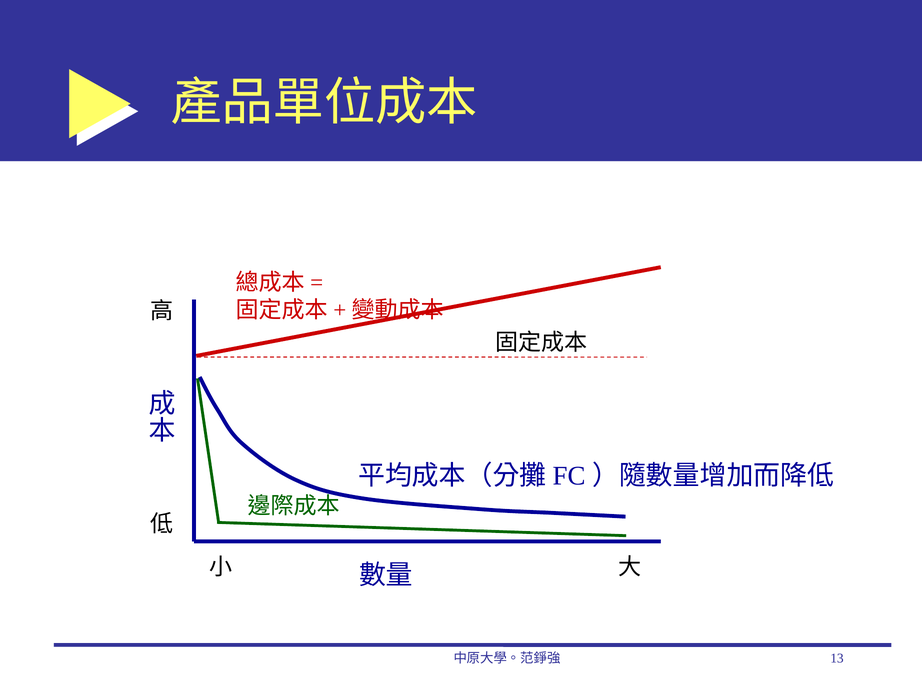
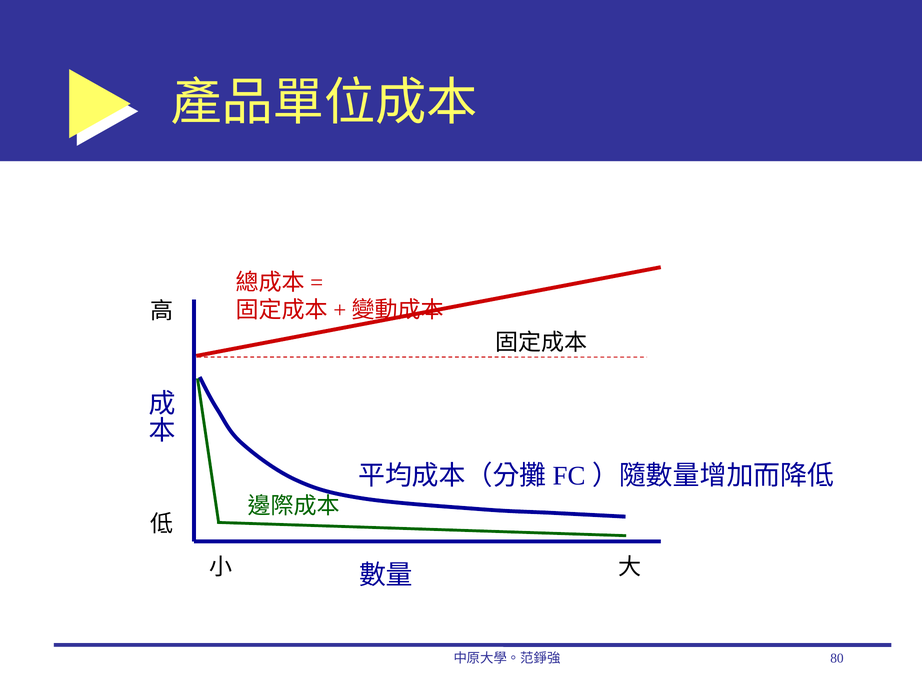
13: 13 -> 80 (837, 659)
